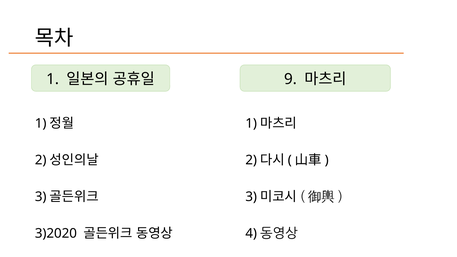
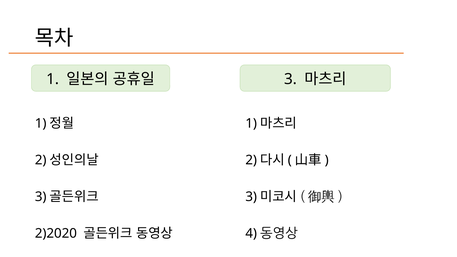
9: 9 -> 3 (290, 79)
3)2020: 3)2020 -> 2)2020 (56, 233)
